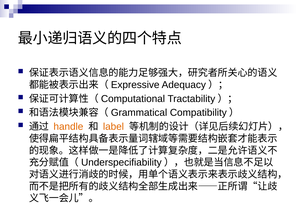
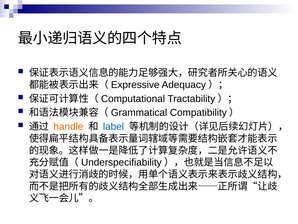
label colour: orange -> blue (113, 126)
